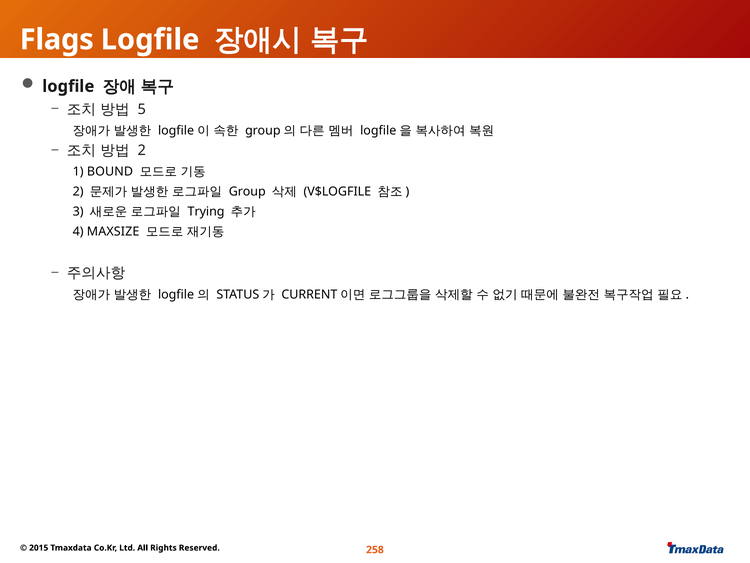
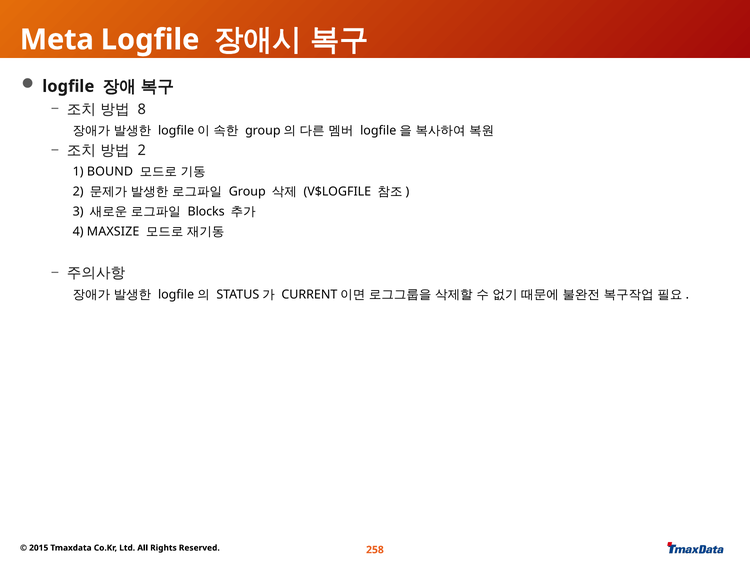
Flags: Flags -> Meta (57, 40)
5: 5 -> 8 (142, 109)
Trying: Trying -> Blocks (206, 211)
